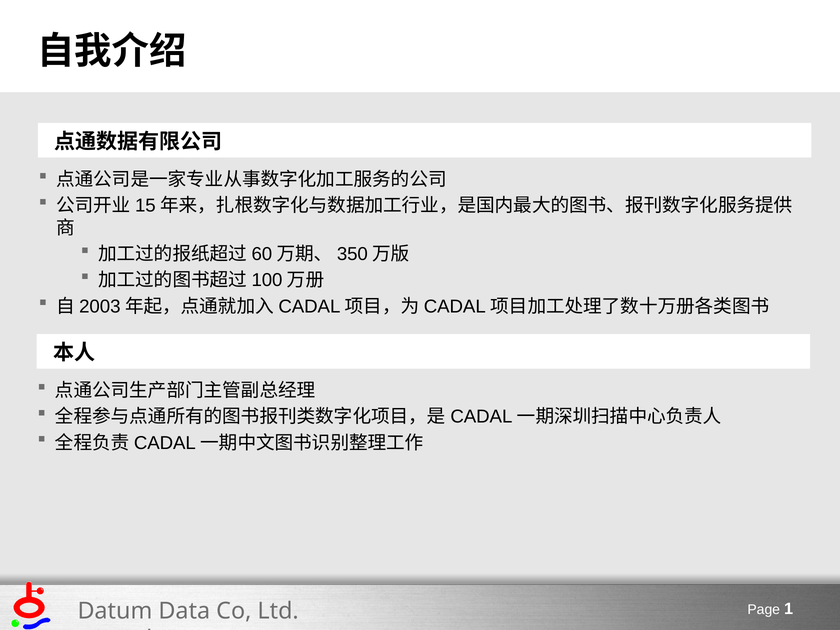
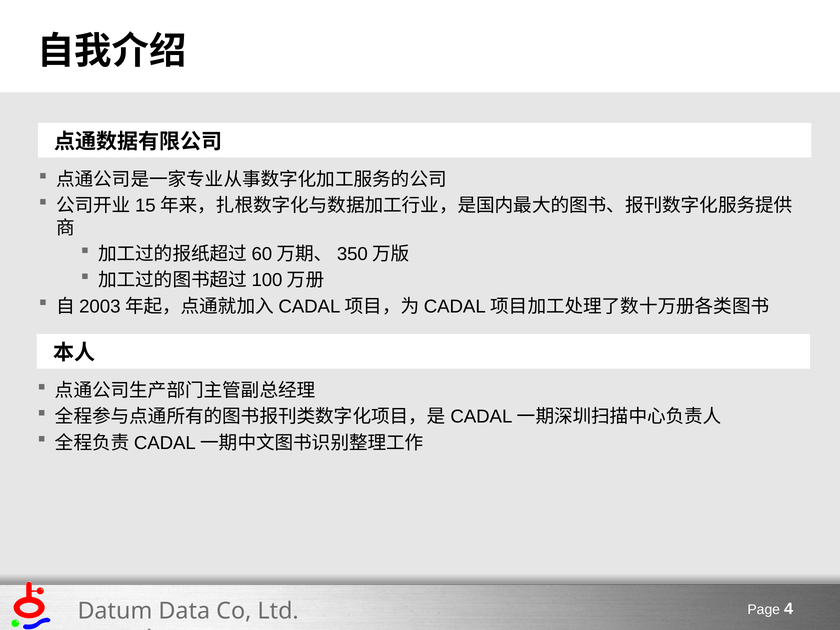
1: 1 -> 4 (789, 609)
